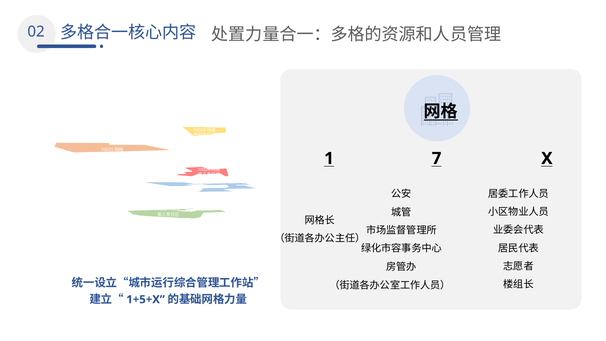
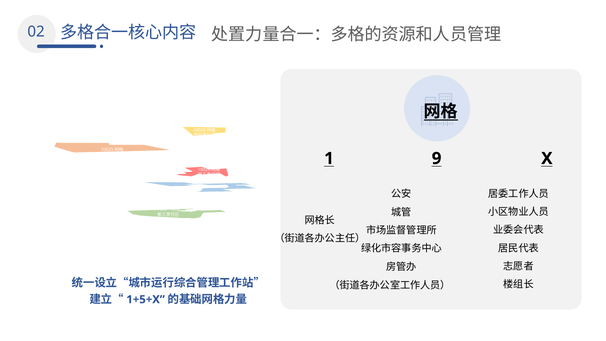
7: 7 -> 9 (437, 158)
